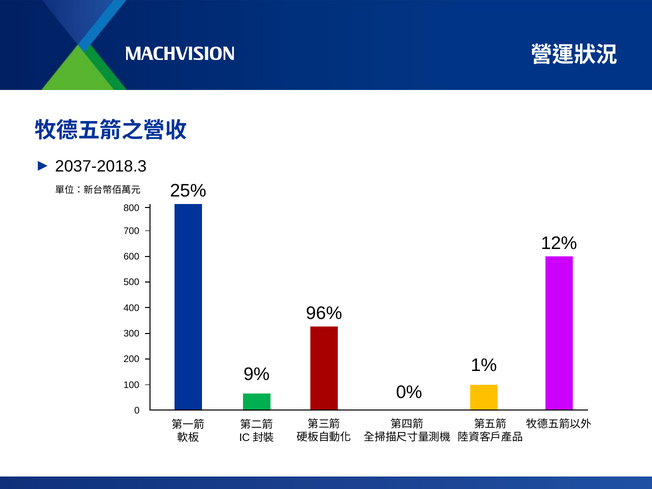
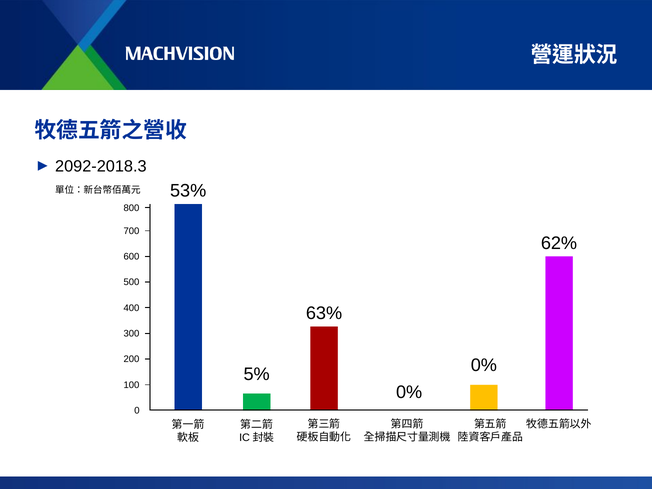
2037-2018.3: 2037-2018.3 -> 2092-2018.3 (101, 166)
25%: 25% -> 53% (188, 191)
12%: 12% -> 62% (559, 243)
96%: 96% -> 63% (324, 313)
1%: 1% -> 0% (484, 365)
9%: 9% -> 5% (257, 374)
